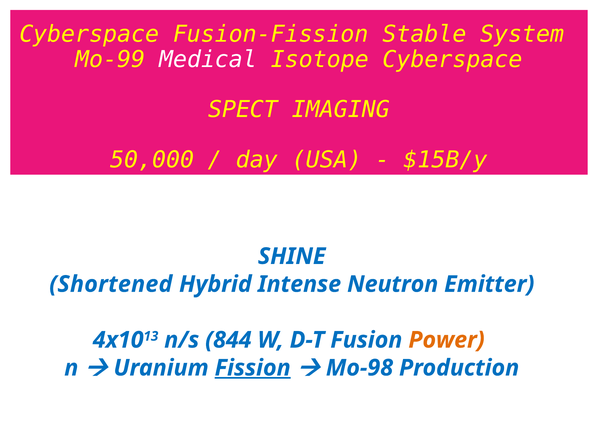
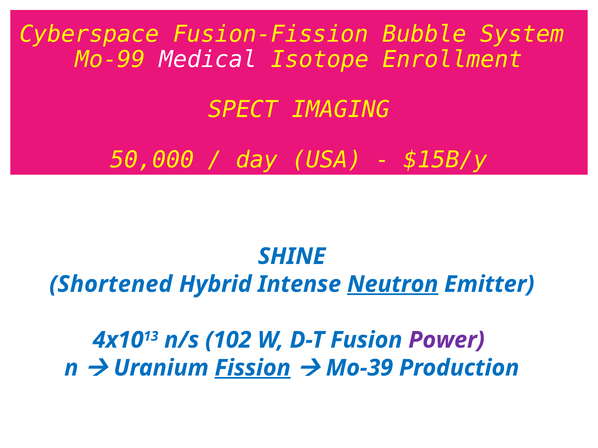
Stable: Stable -> Bubble (424, 34)
Isotope Cyberspace: Cyberspace -> Enrollment (453, 59)
Neutron underline: none -> present (393, 284)
844: 844 -> 102 (228, 340)
Power colour: orange -> purple (447, 340)
Mo-98: Mo-98 -> Mo-39 (359, 368)
